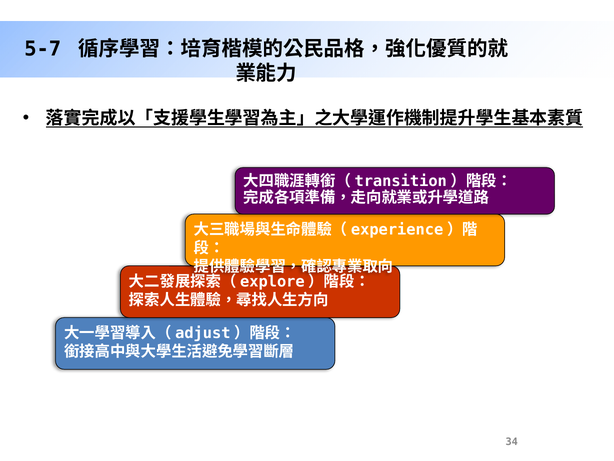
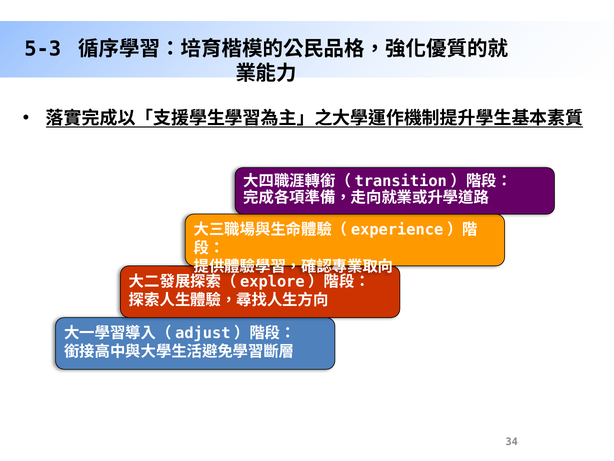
5-7: 5-7 -> 5-3 (43, 49)
